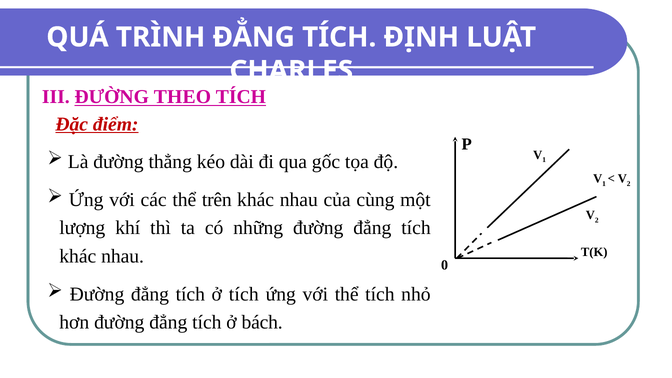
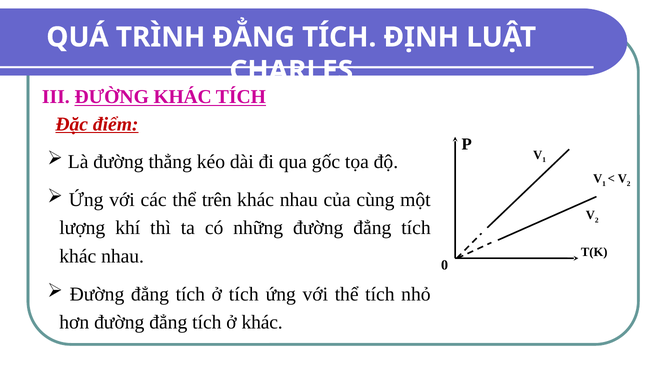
ĐƯỜNG THEO: THEO -> KHÁC (183, 97)
ở bách: bách -> khác (262, 322)
